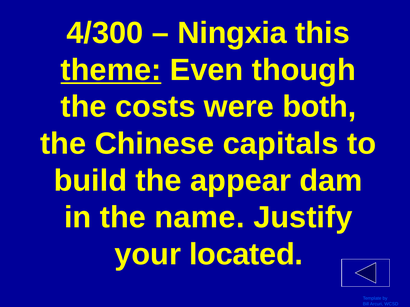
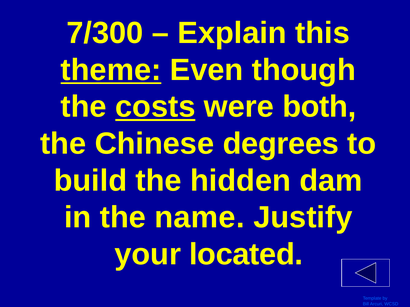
4/300: 4/300 -> 7/300 (105, 33)
Ningxia: Ningxia -> Explain (232, 33)
costs underline: none -> present (155, 107)
capitals: capitals -> degrees (281, 144)
appear: appear -> hidden (241, 181)
